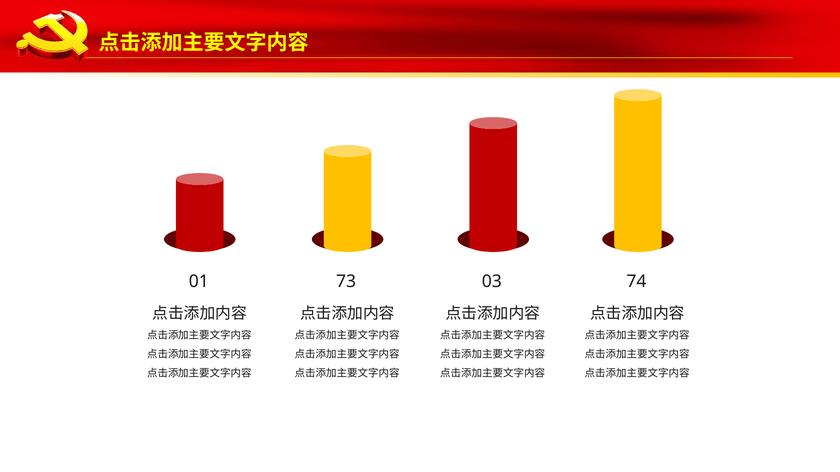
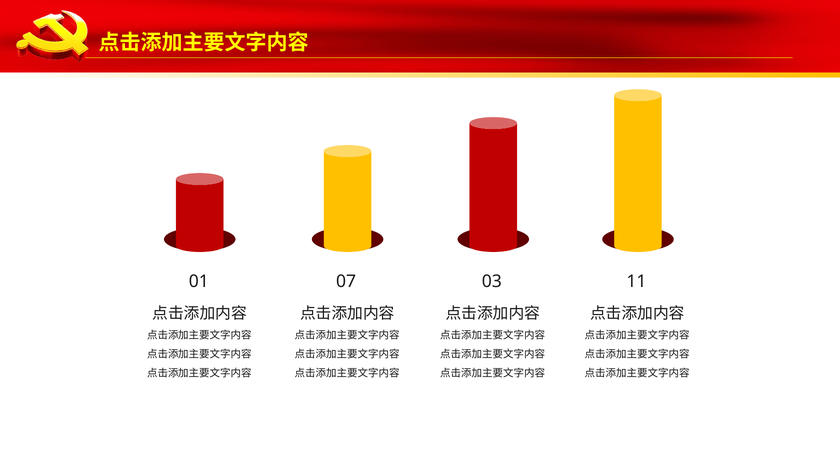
73: 73 -> 07 (346, 282)
74: 74 -> 11 (636, 282)
